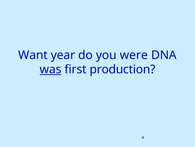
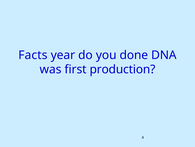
Want: Want -> Facts (33, 55)
were: were -> done (134, 55)
was underline: present -> none (51, 69)
